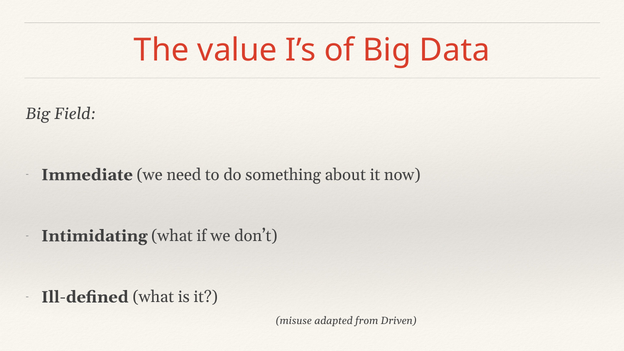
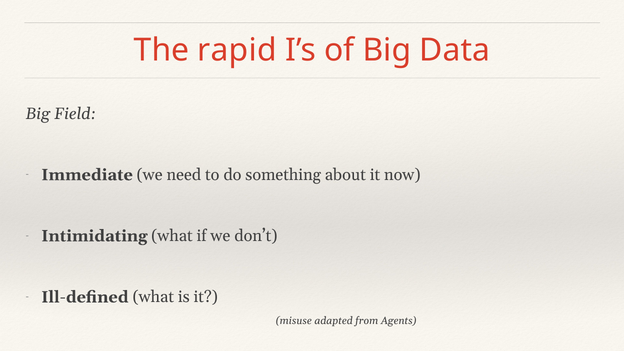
value: value -> rapid (237, 50)
Driven: Driven -> Agents (399, 321)
